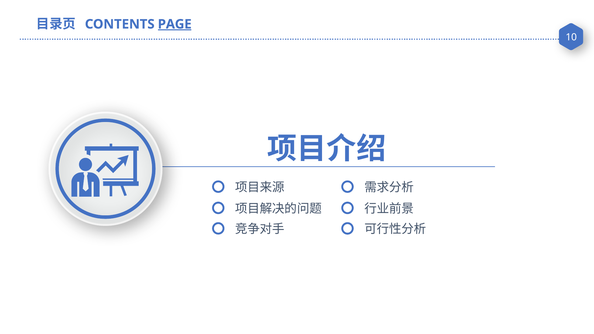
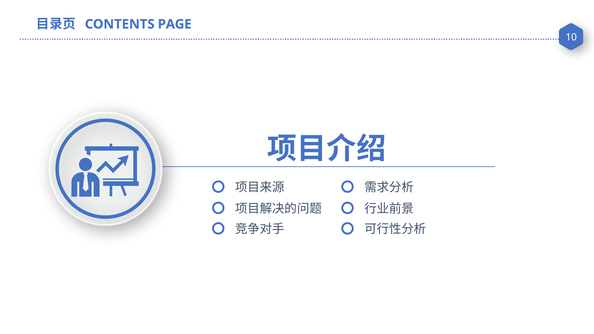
PAGE underline: present -> none (175, 24)
